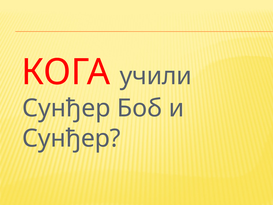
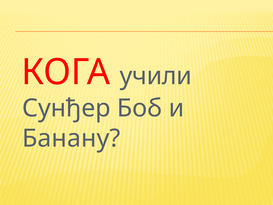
Сунђер: Сунђер -> Банану (71, 138)
